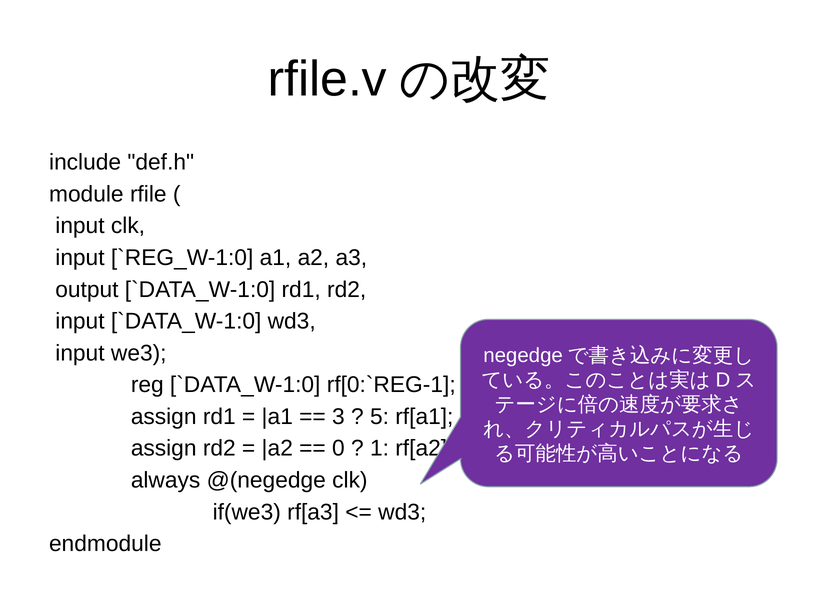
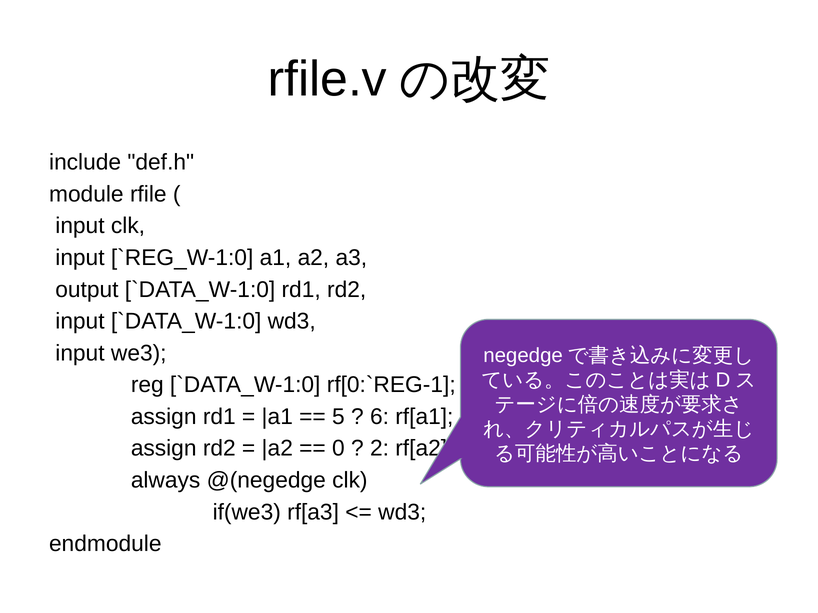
3: 3 -> 5 (338, 417)
5: 5 -> 6 (380, 417)
1: 1 -> 2 (380, 449)
